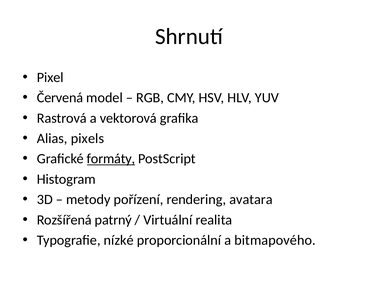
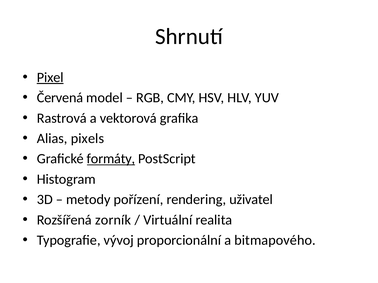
Pixel underline: none -> present (50, 78)
avatara: avatara -> uživatel (251, 200)
patrný: patrný -> zorník (113, 220)
nízké: nízké -> vývoj (119, 241)
